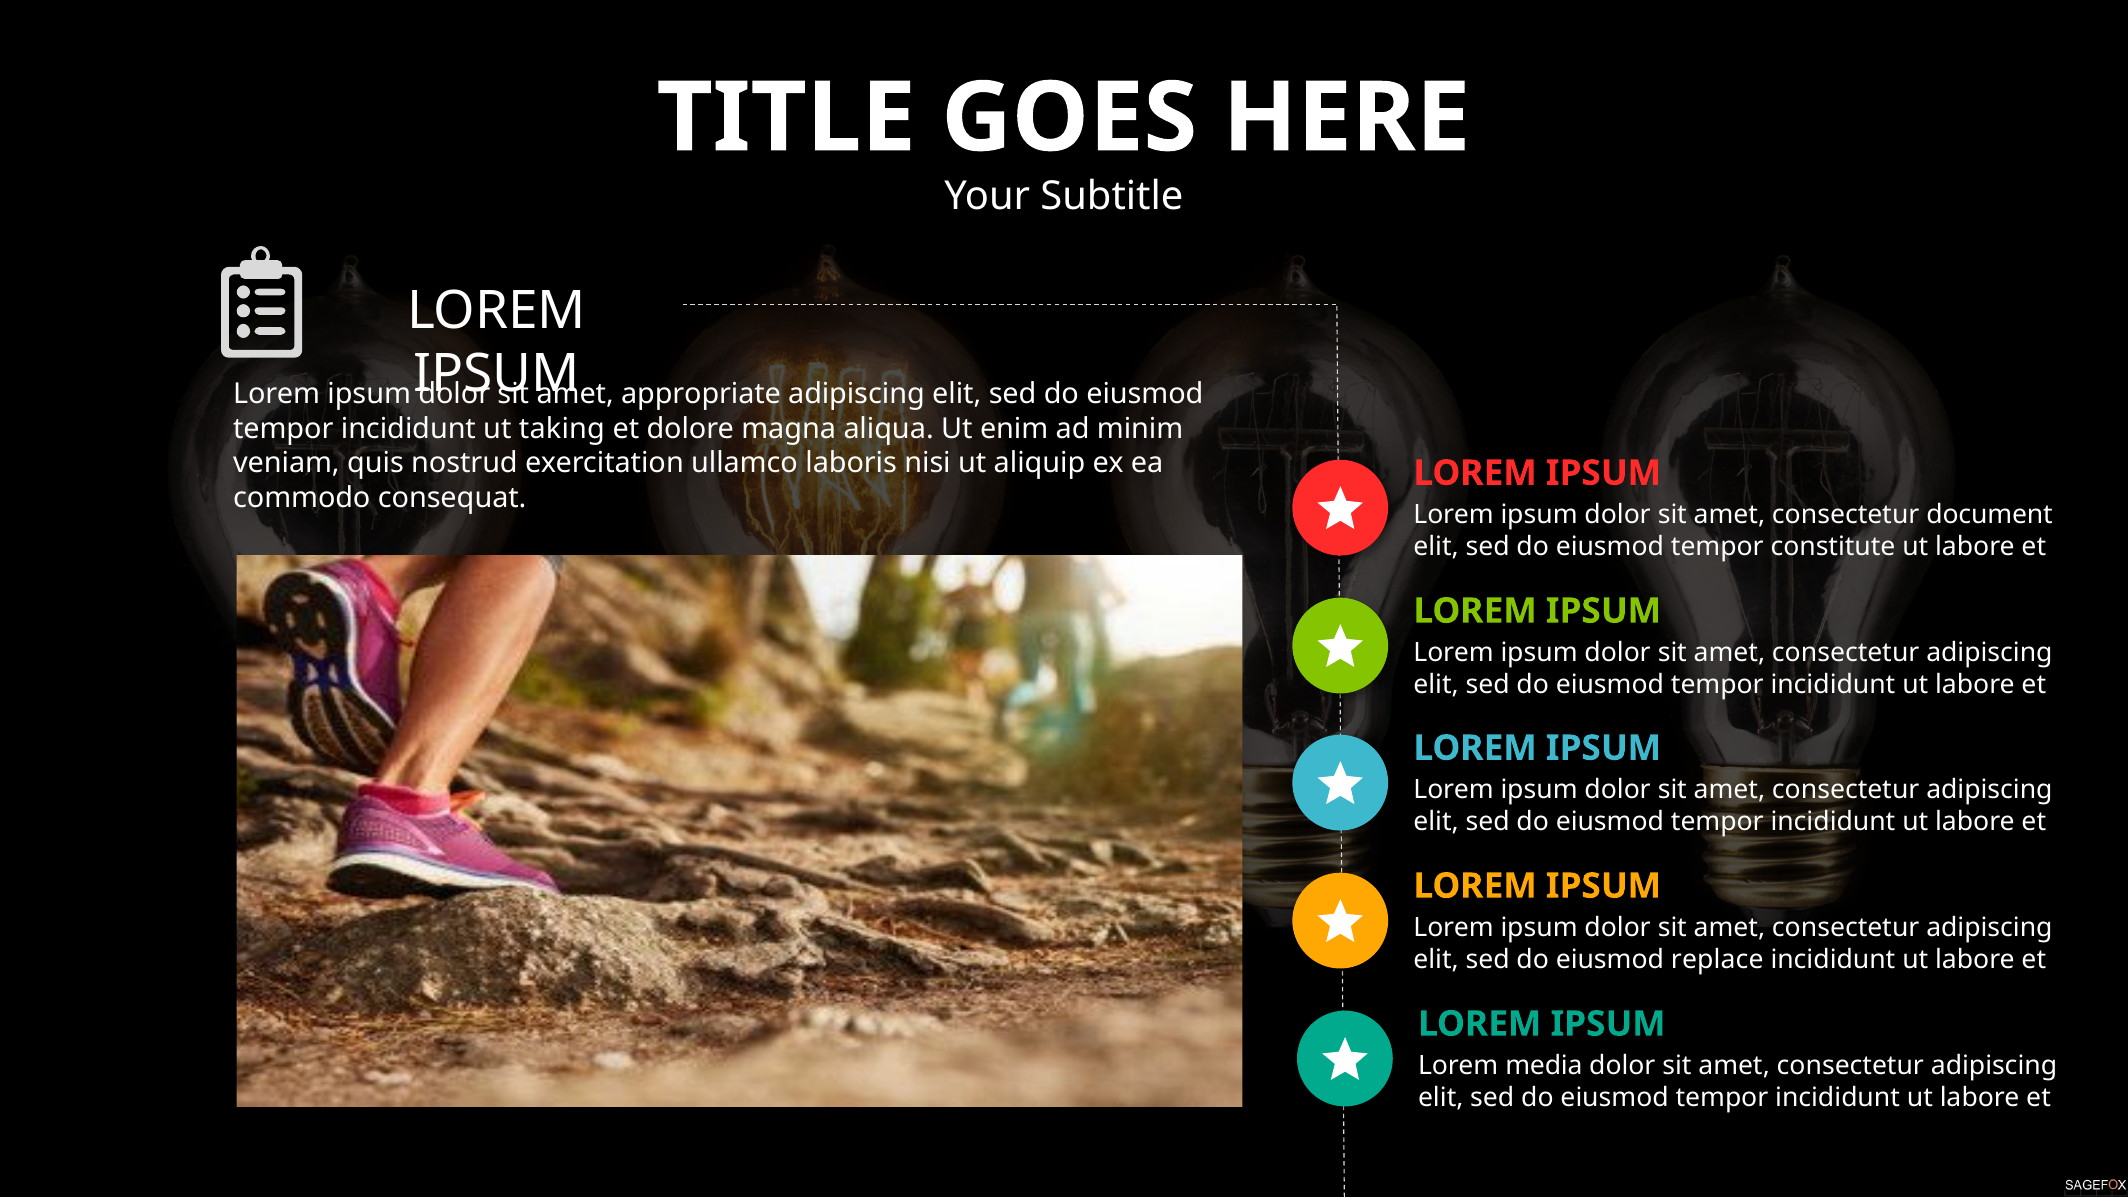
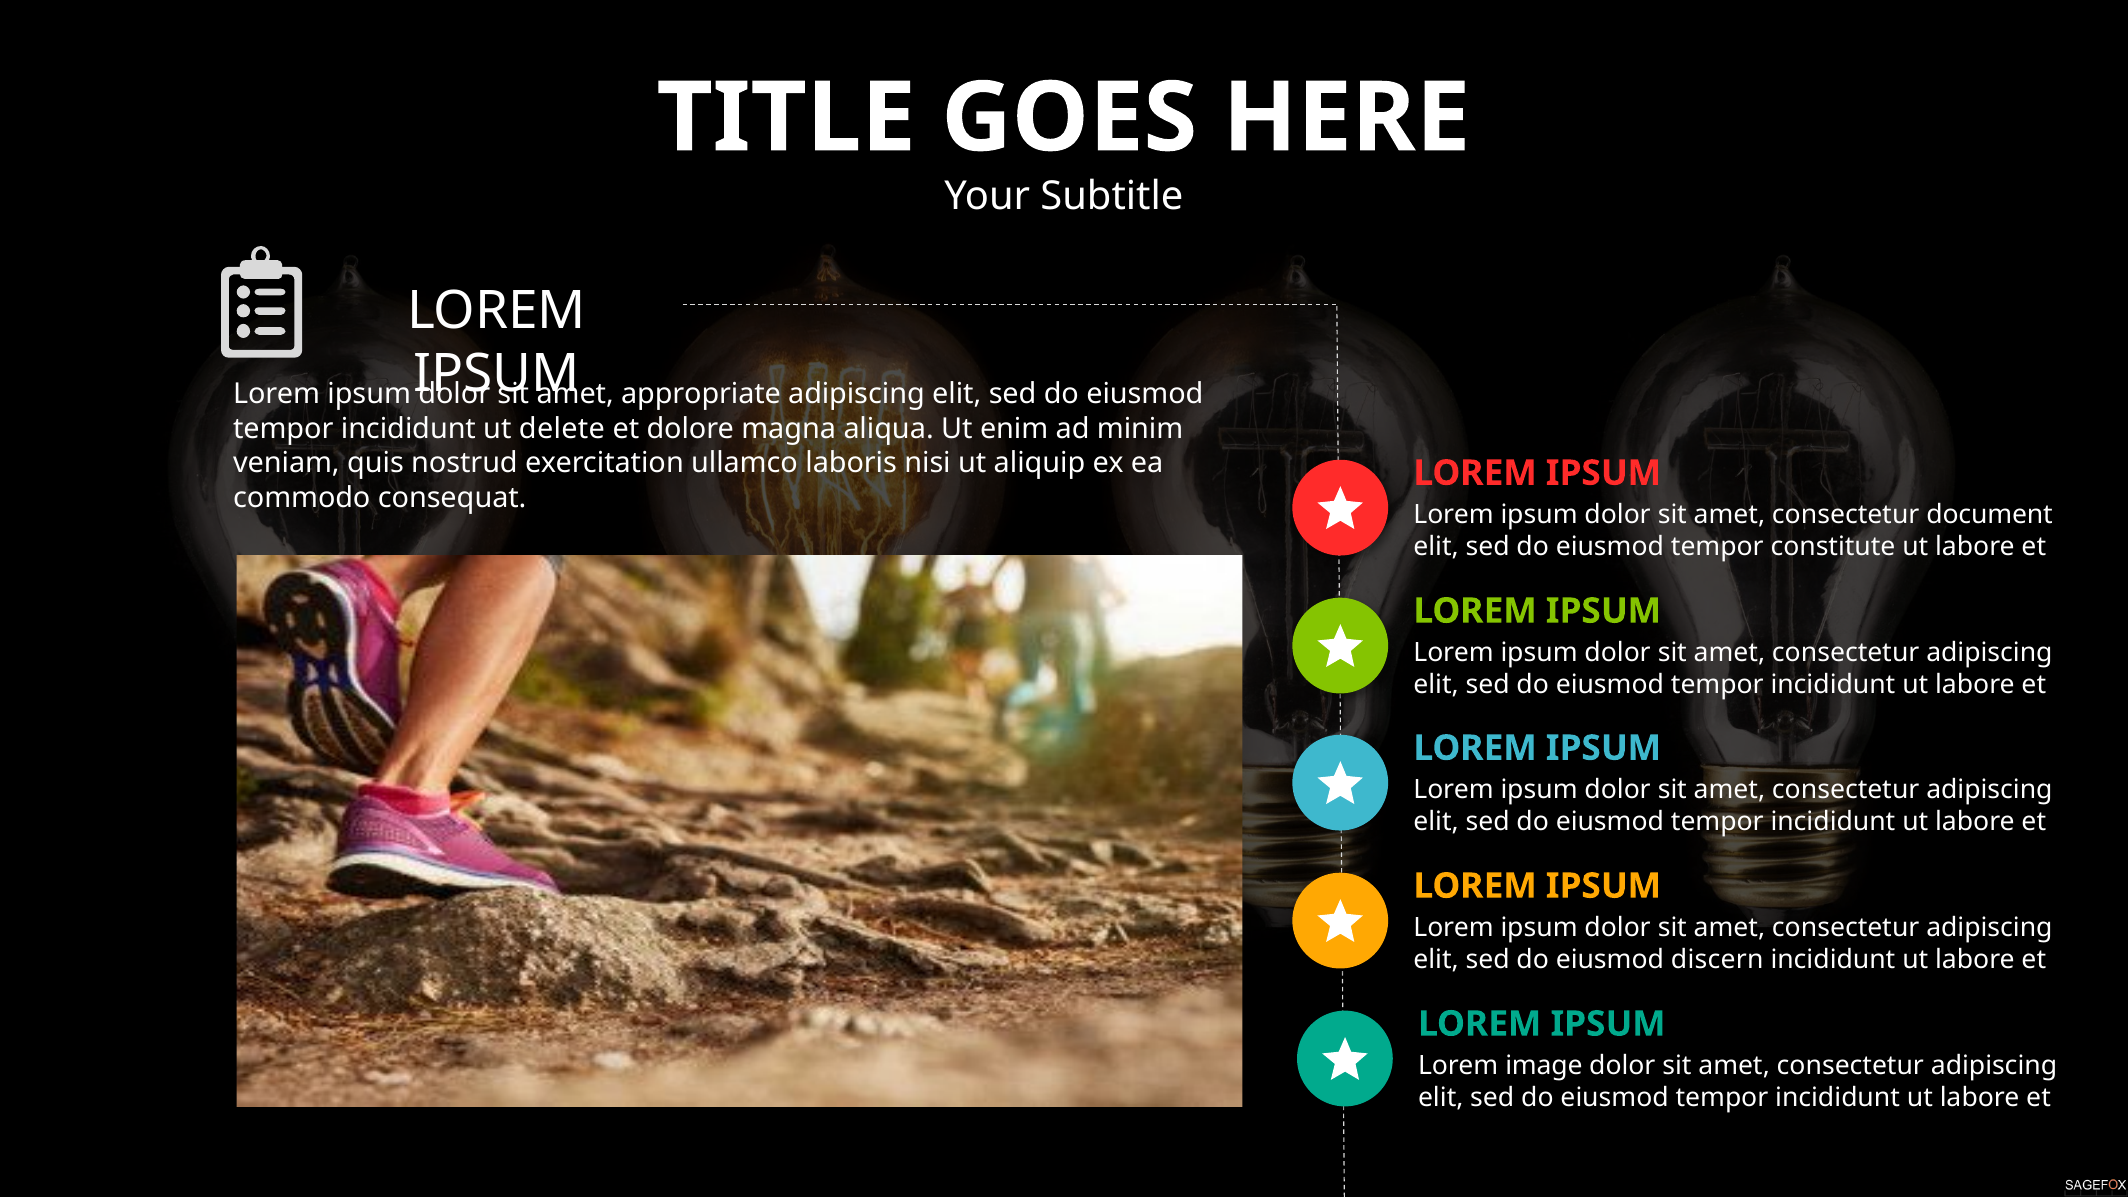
taking: taking -> delete (562, 429)
replace: replace -> discern (1717, 960)
media: media -> image (1544, 1066)
